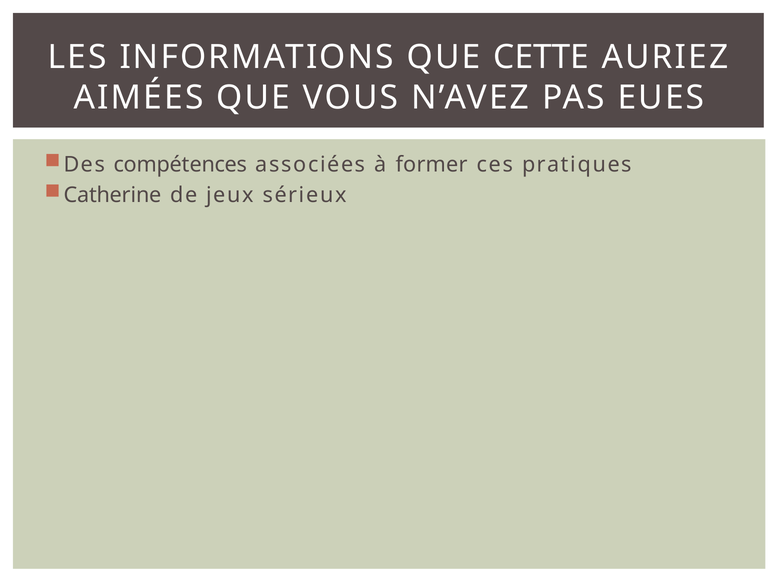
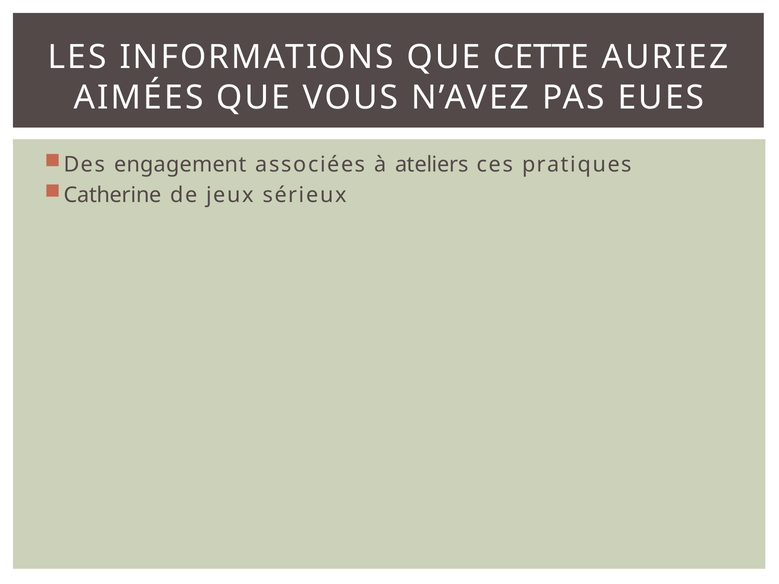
compétences: compétences -> engagement (180, 165)
former: former -> ateliers (432, 165)
